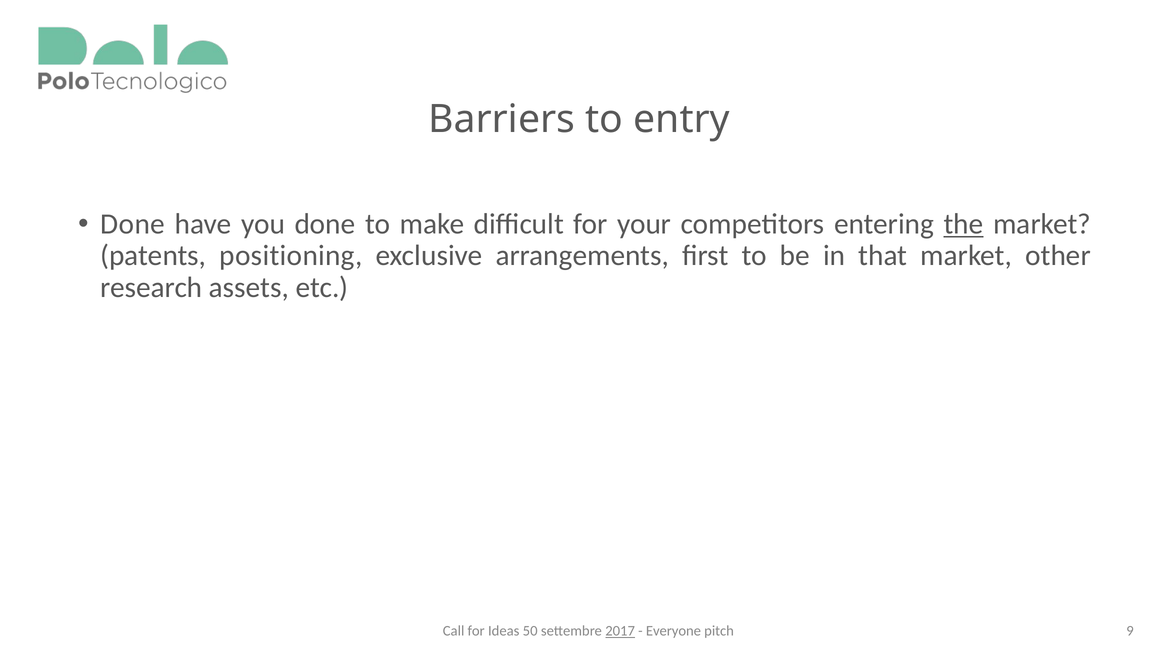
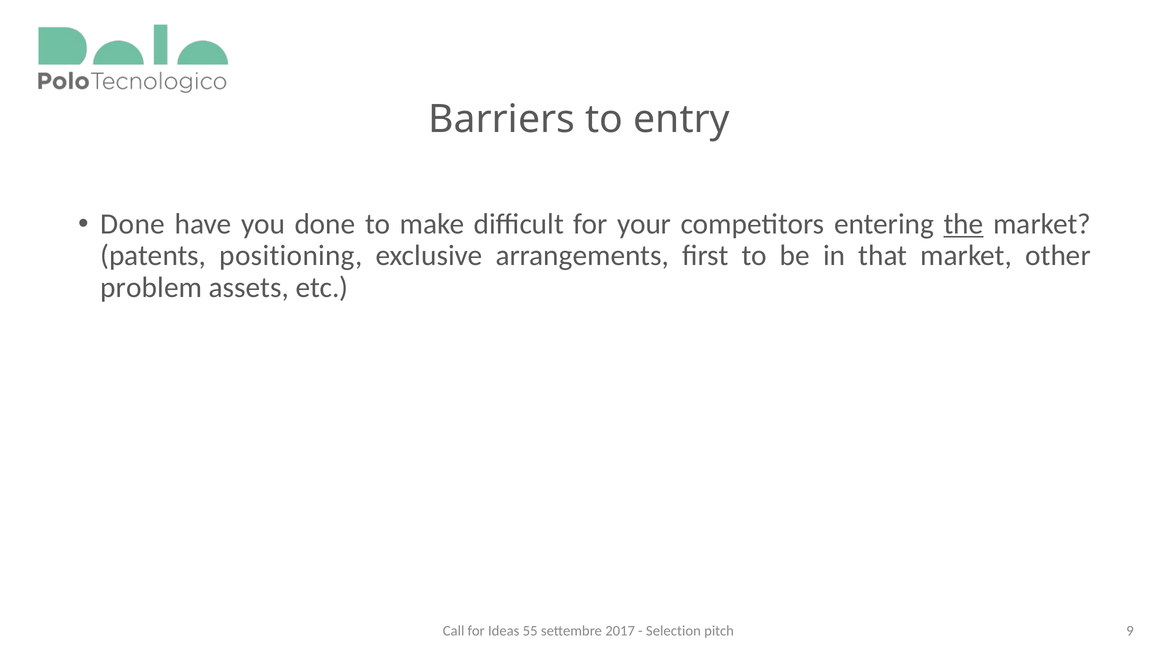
research: research -> problem (151, 287)
50: 50 -> 55 (530, 631)
2017 underline: present -> none (620, 631)
Everyone: Everyone -> Selection (673, 631)
